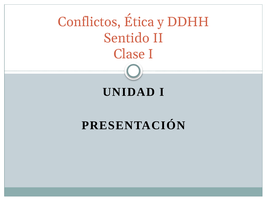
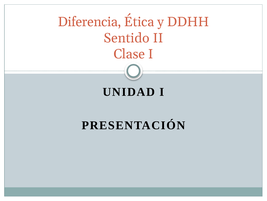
Conflictos: Conflictos -> Diferencia (90, 22)
